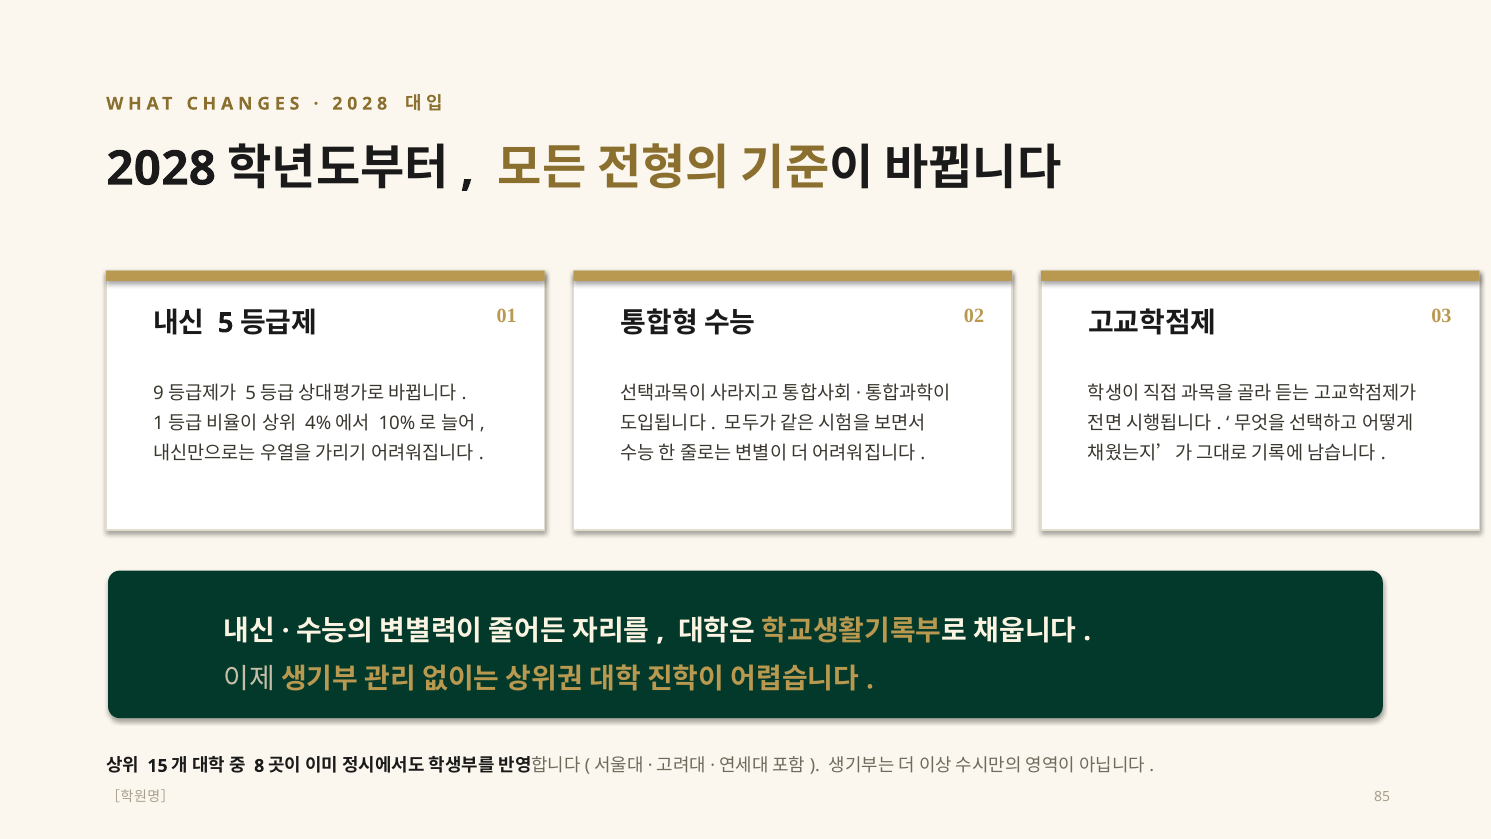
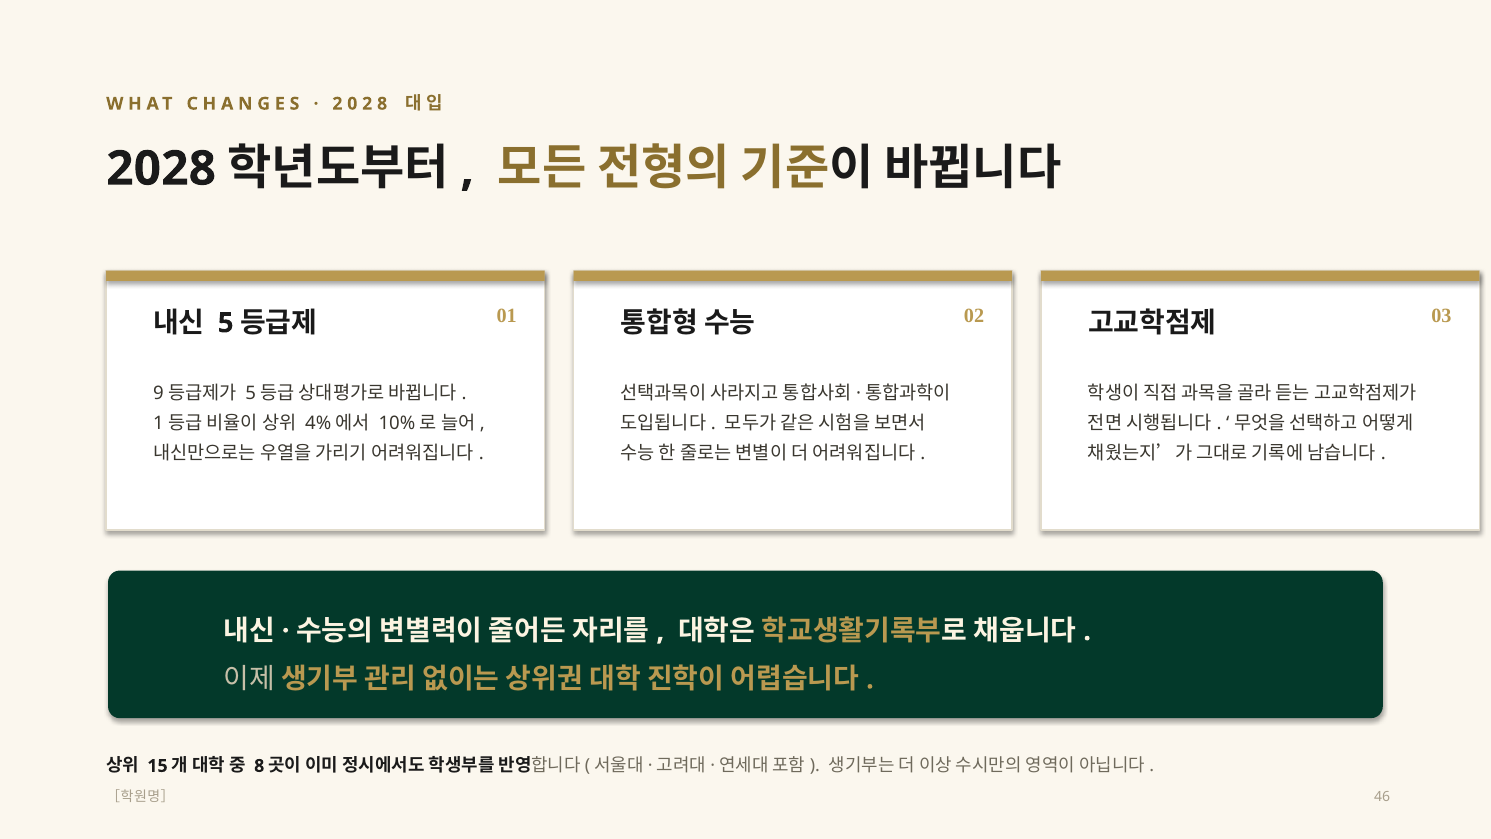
85: 85 -> 46 (1382, 797)
